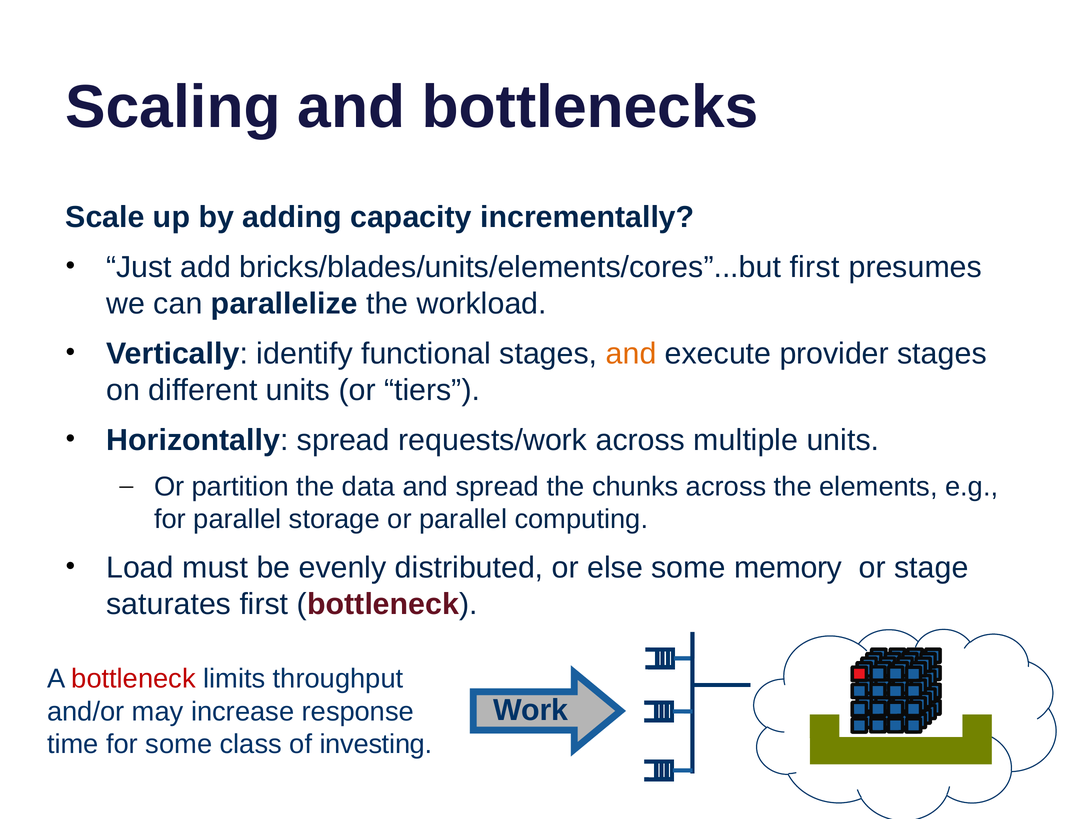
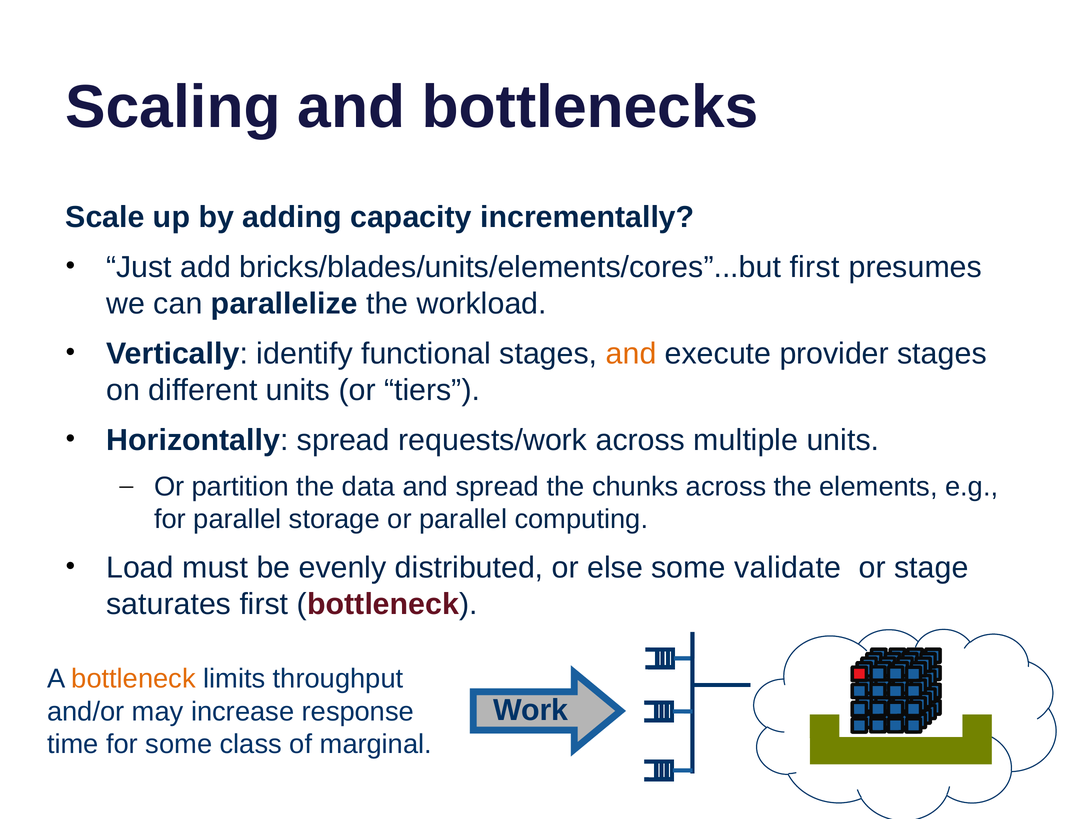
memory: memory -> validate (788, 568)
bottleneck colour: red -> orange (134, 679)
investing: investing -> marginal (376, 744)
